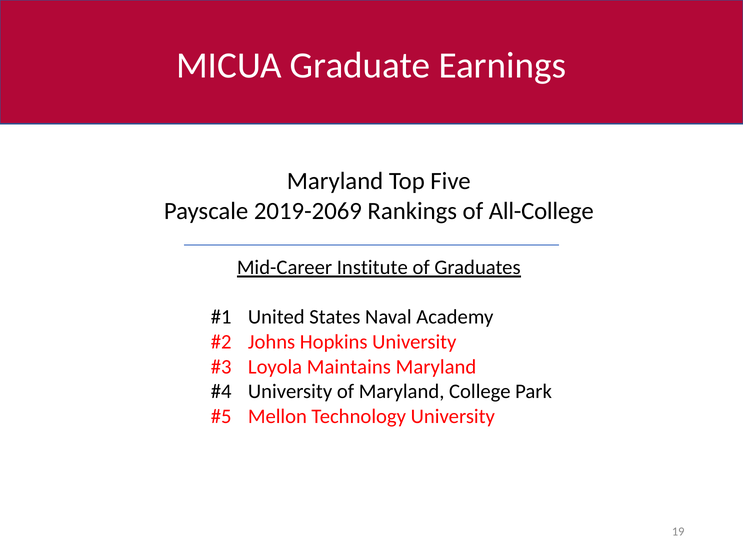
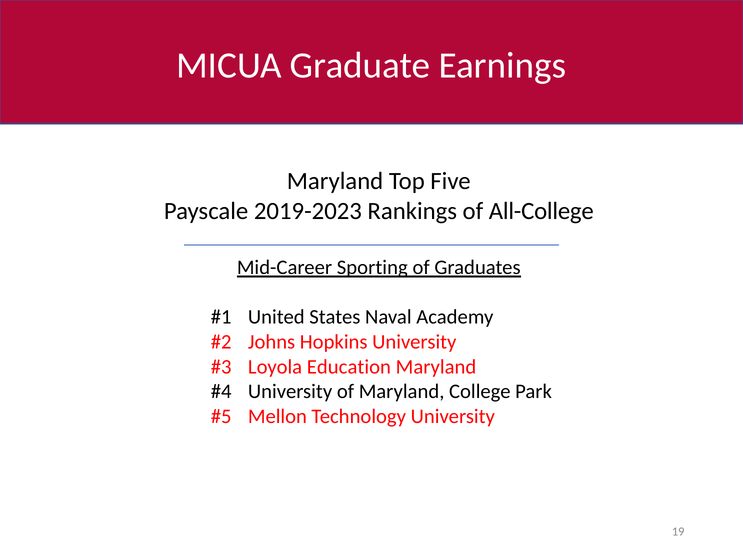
2019-2069: 2019-2069 -> 2019-2023 (308, 211)
Institute: Institute -> Sporting (372, 268)
Maintains: Maintains -> Education (349, 367)
